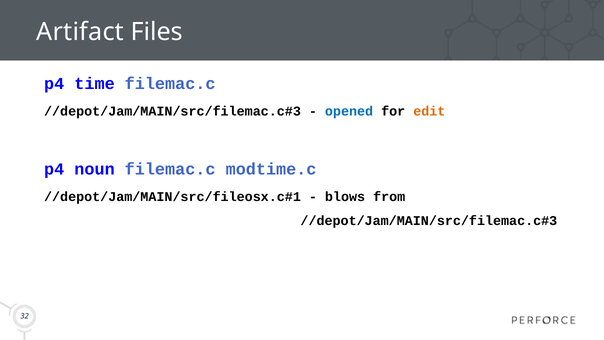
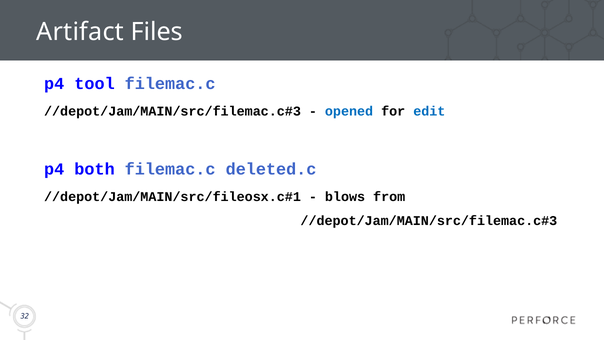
time: time -> tool (95, 83)
edit colour: orange -> blue (429, 111)
noun: noun -> both (95, 169)
modtime.c: modtime.c -> deleted.c (271, 169)
